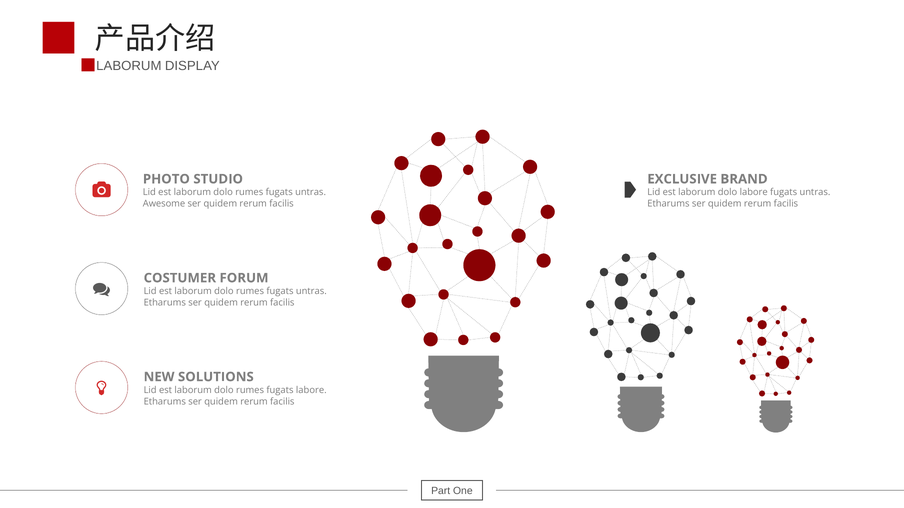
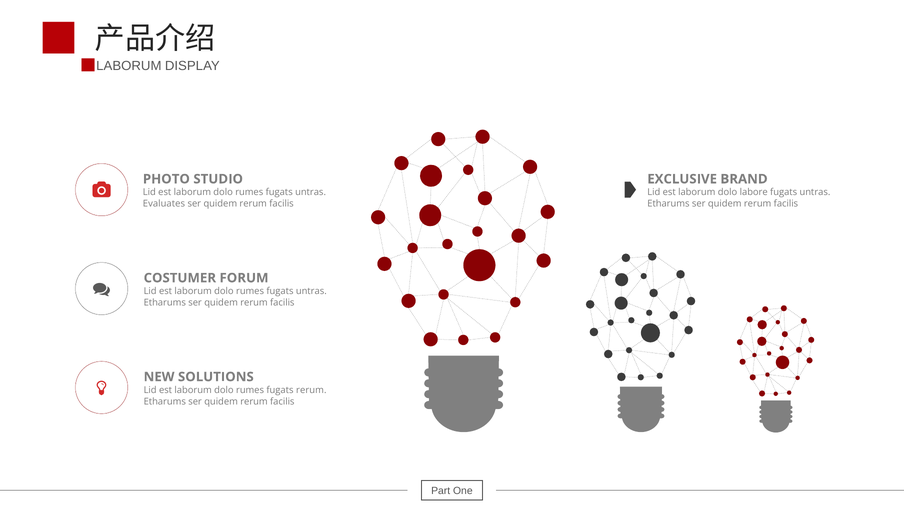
Awesome: Awesome -> Evaluates (164, 204)
fugats labore: labore -> rerum (311, 391)
